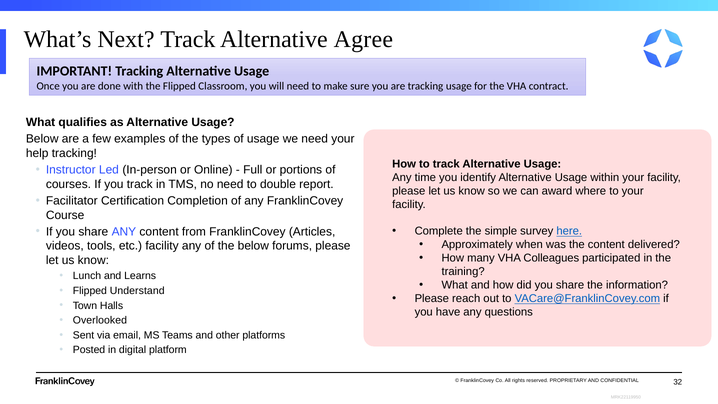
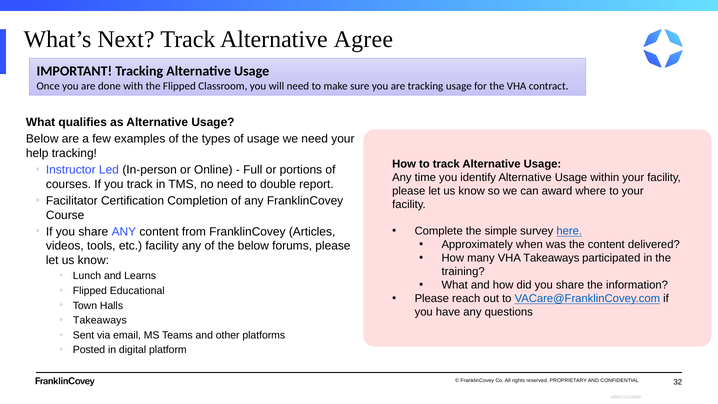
VHA Colleagues: Colleagues -> Takeaways (551, 258)
Understand: Understand -> Educational (137, 291)
Overlooked: Overlooked -> Takeaways (100, 320)
